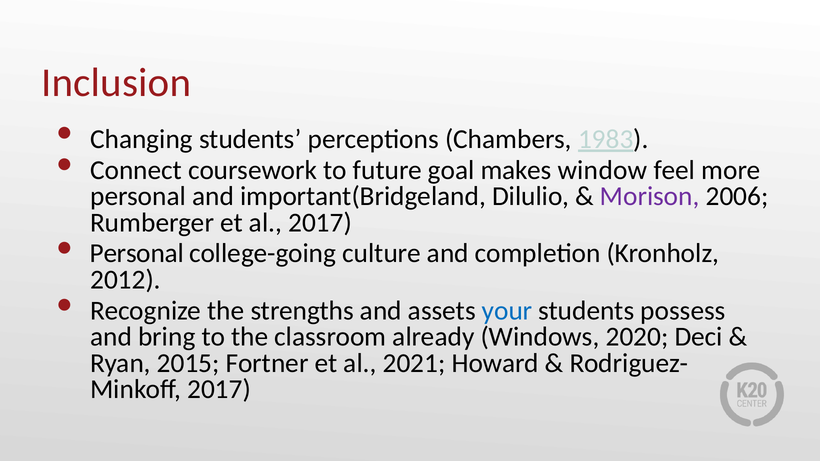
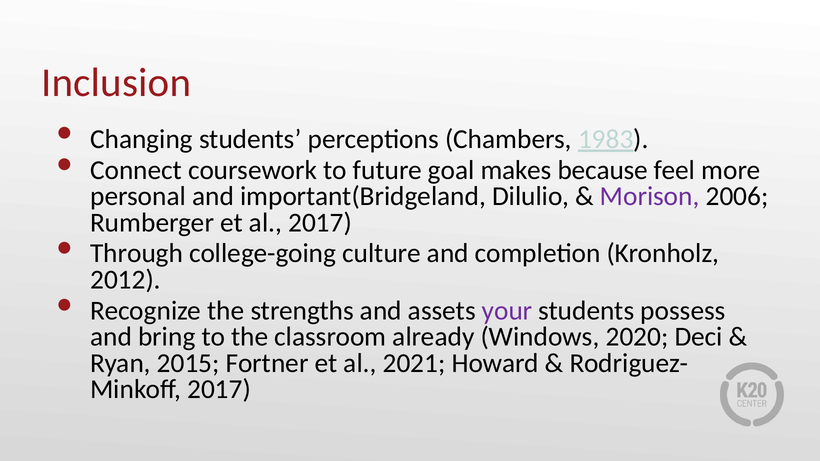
window: window -> because (603, 170)
Personal: Personal -> Through (137, 254)
your colour: blue -> purple (507, 311)
